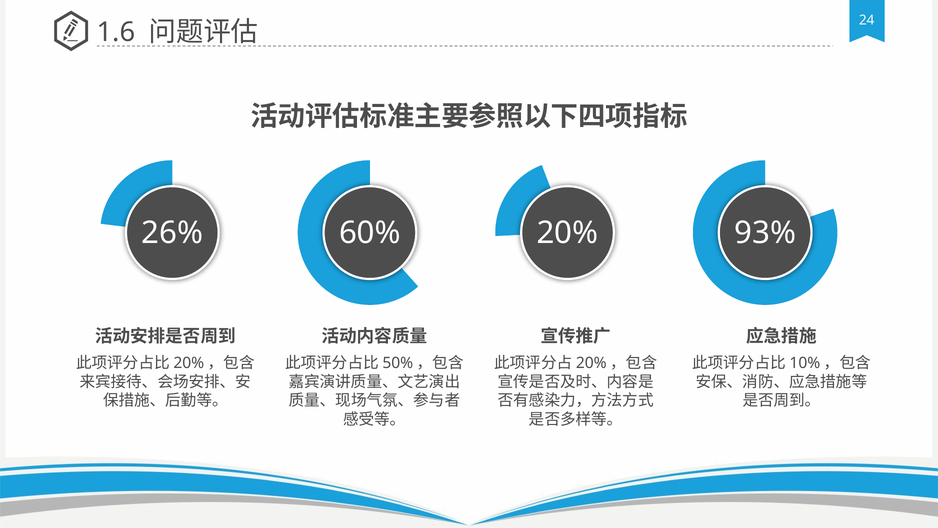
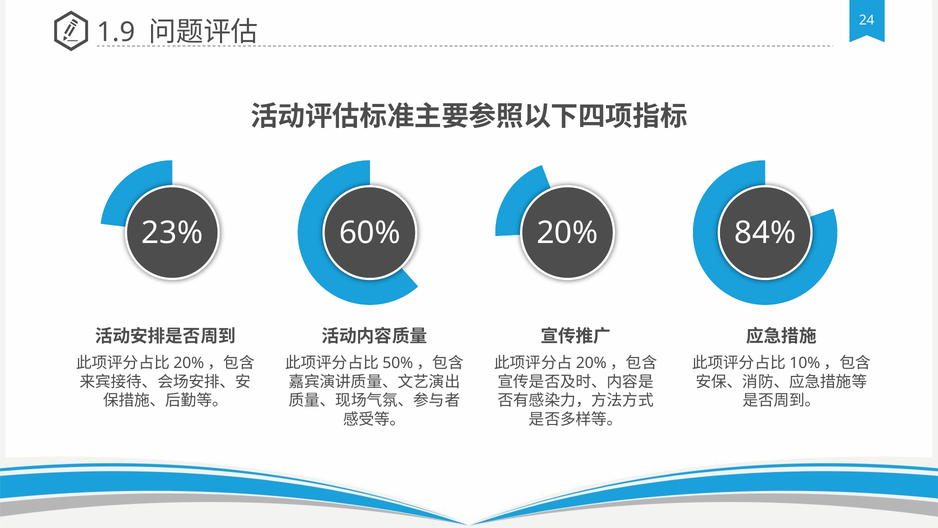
1.6: 1.6 -> 1.9 (116, 32)
26%: 26% -> 23% (172, 233)
93%: 93% -> 84% (765, 233)
